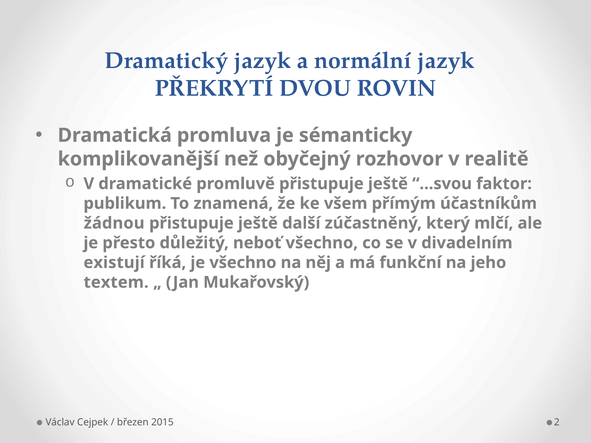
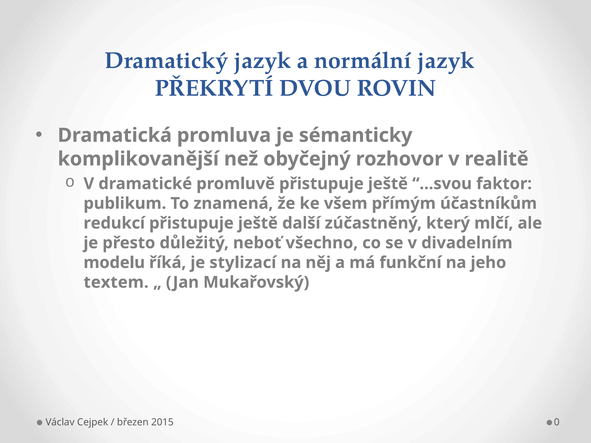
žádnou: žádnou -> redukcí (114, 223)
existují: existují -> modelu (114, 263)
je všechno: všechno -> stylizací (243, 263)
2: 2 -> 0 (557, 423)
